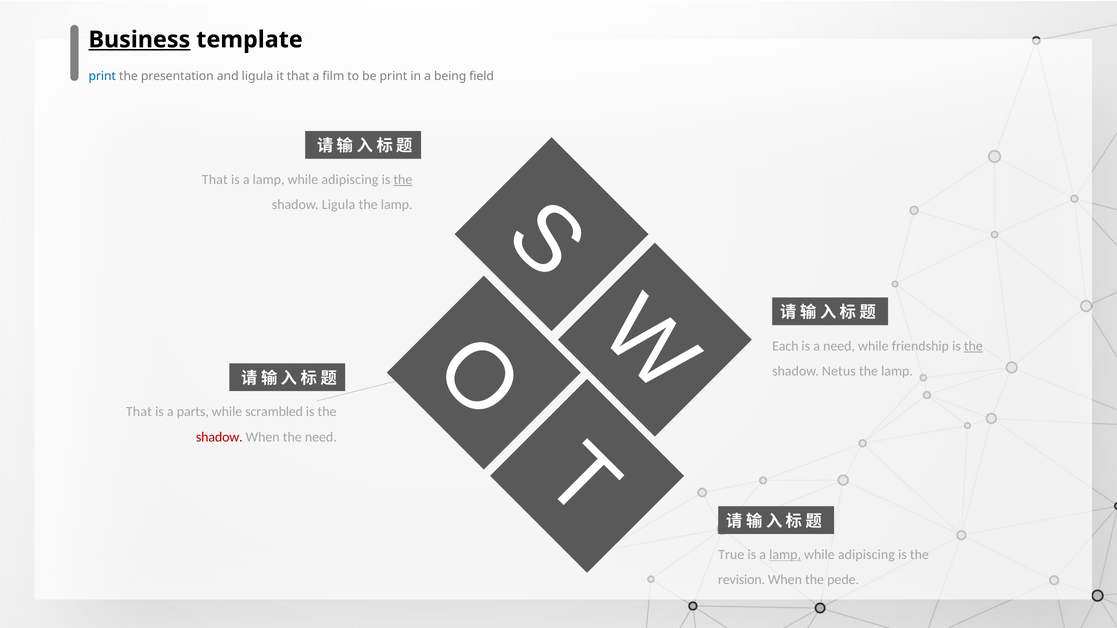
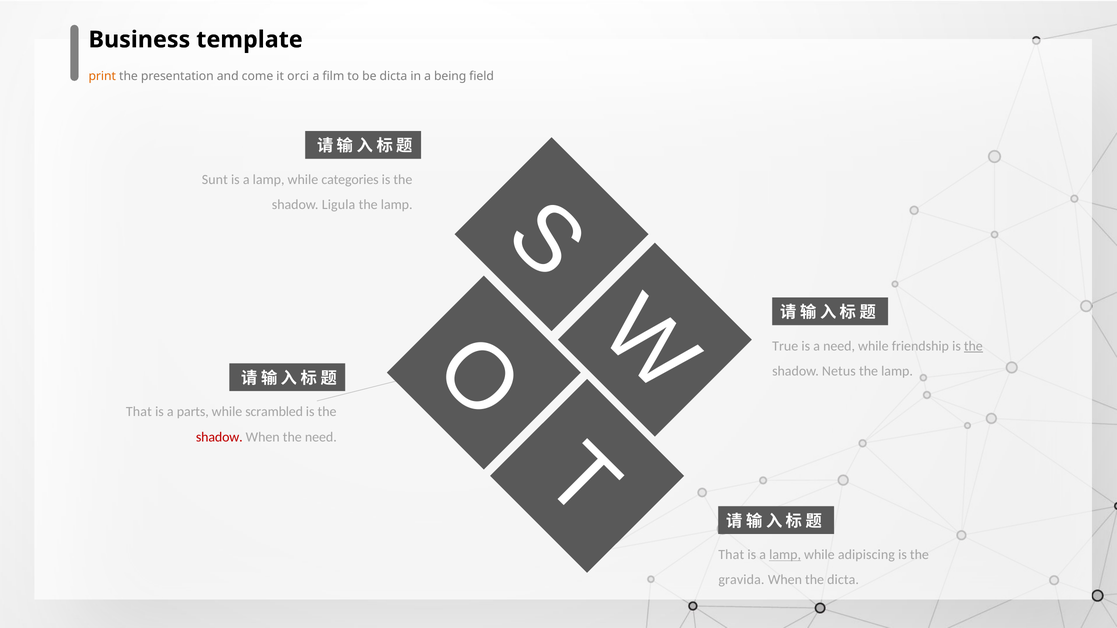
Business underline: present -> none (139, 40)
print colour: blue -> orange (102, 76)
and ligula: ligula -> come (258, 76)
it that: that -> orci (298, 76)
be print: print -> dicta (393, 76)
That: That -> Sunt (215, 180)
adipiscing: adipiscing -> categories (350, 180)
the underline: present -> none (403, 180)
Each: Each -> True (785, 346)
True: True -> That (731, 555)
revision: revision -> gravida (741, 580)
the pede: pede -> dicta (843, 580)
